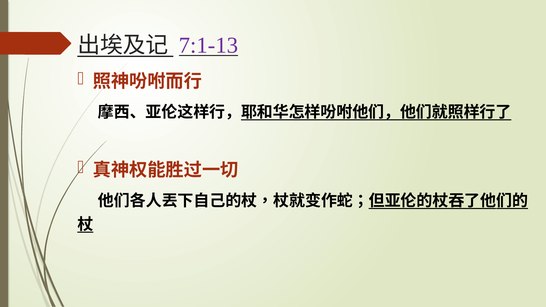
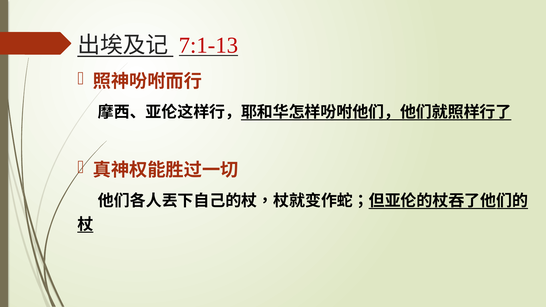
7:1-13 colour: purple -> red (209, 46)
